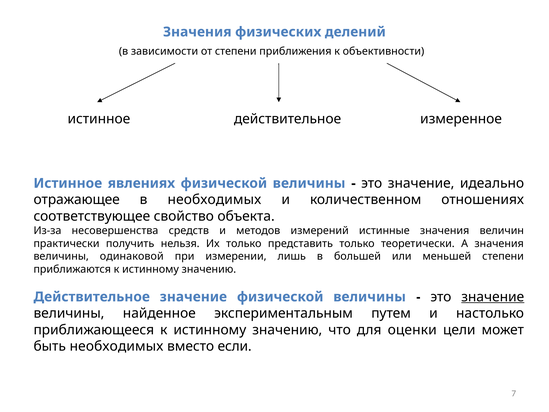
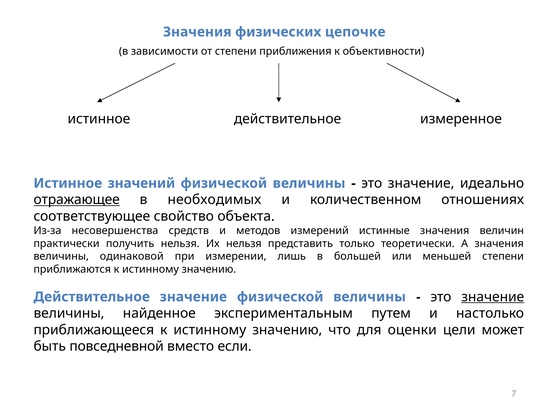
делений: делений -> цепочке (355, 32)
явлениях: явлениях -> значений (141, 183)
отражающее underline: none -> present (77, 200)
Их только: только -> нельзя (244, 243)
быть необходимых: необходимых -> повседневной (117, 346)
